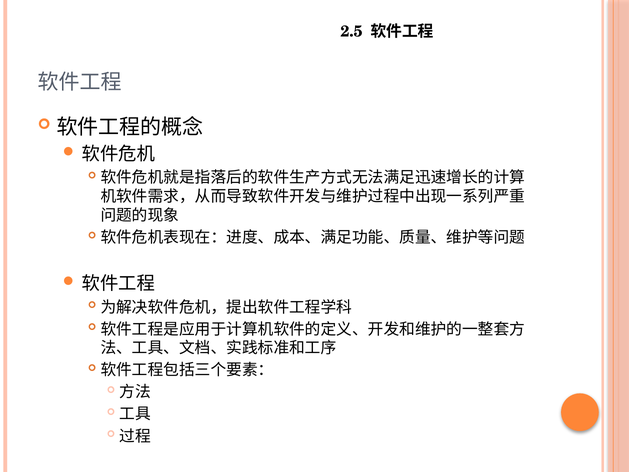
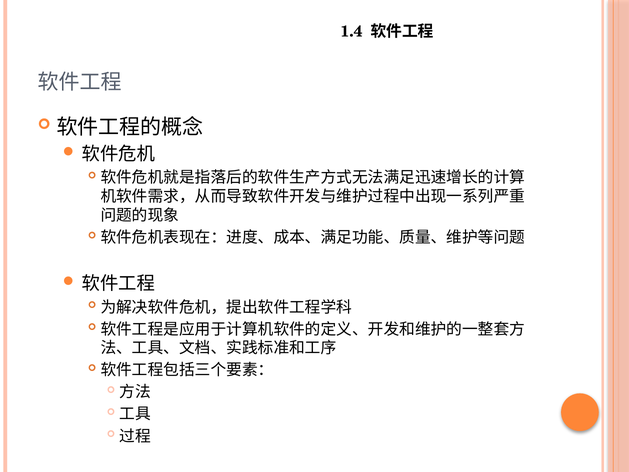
2.5: 2.5 -> 1.4 (352, 32)
